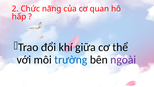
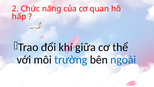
ngoài colour: purple -> blue (123, 60)
